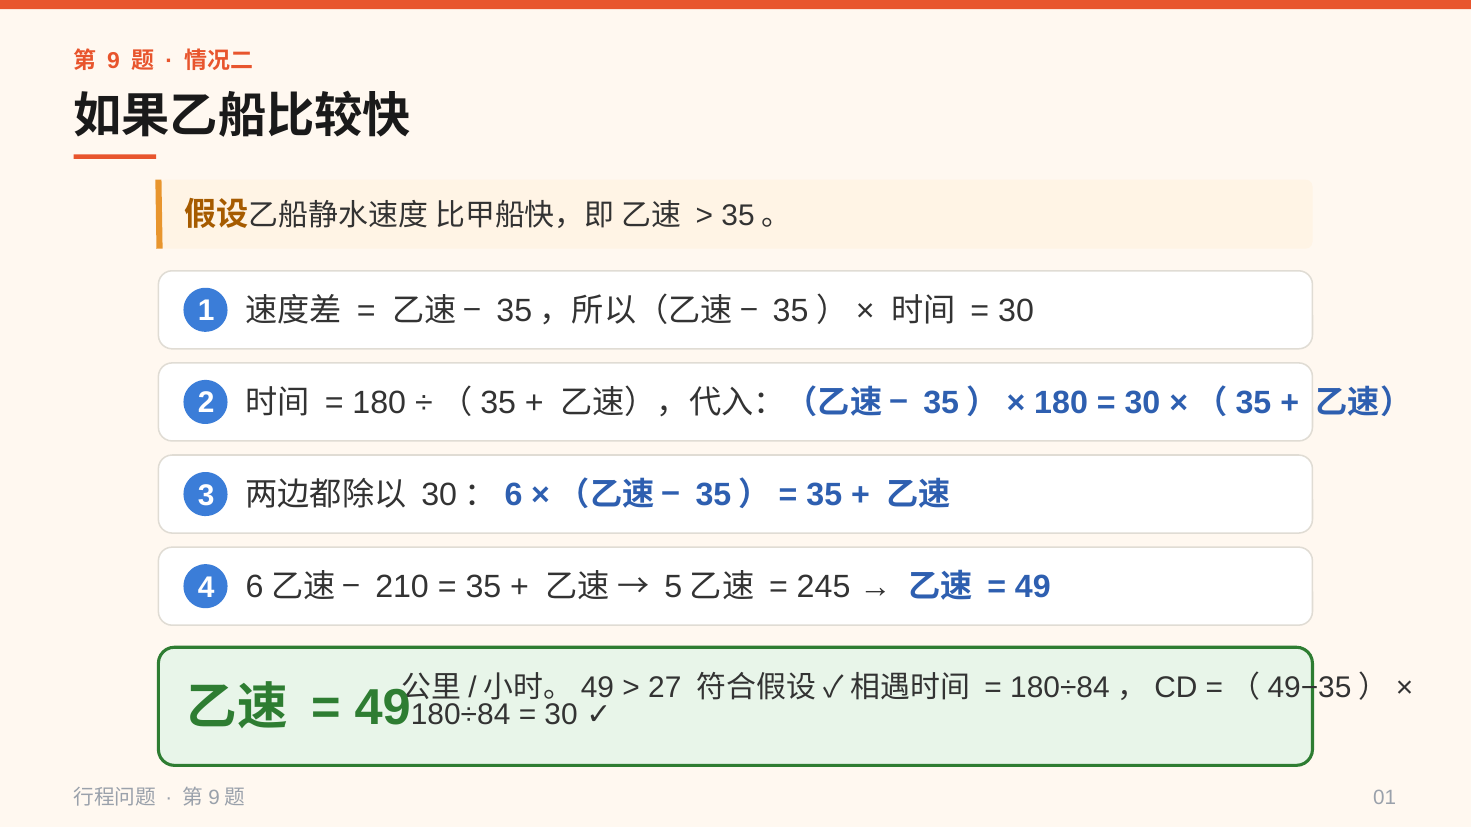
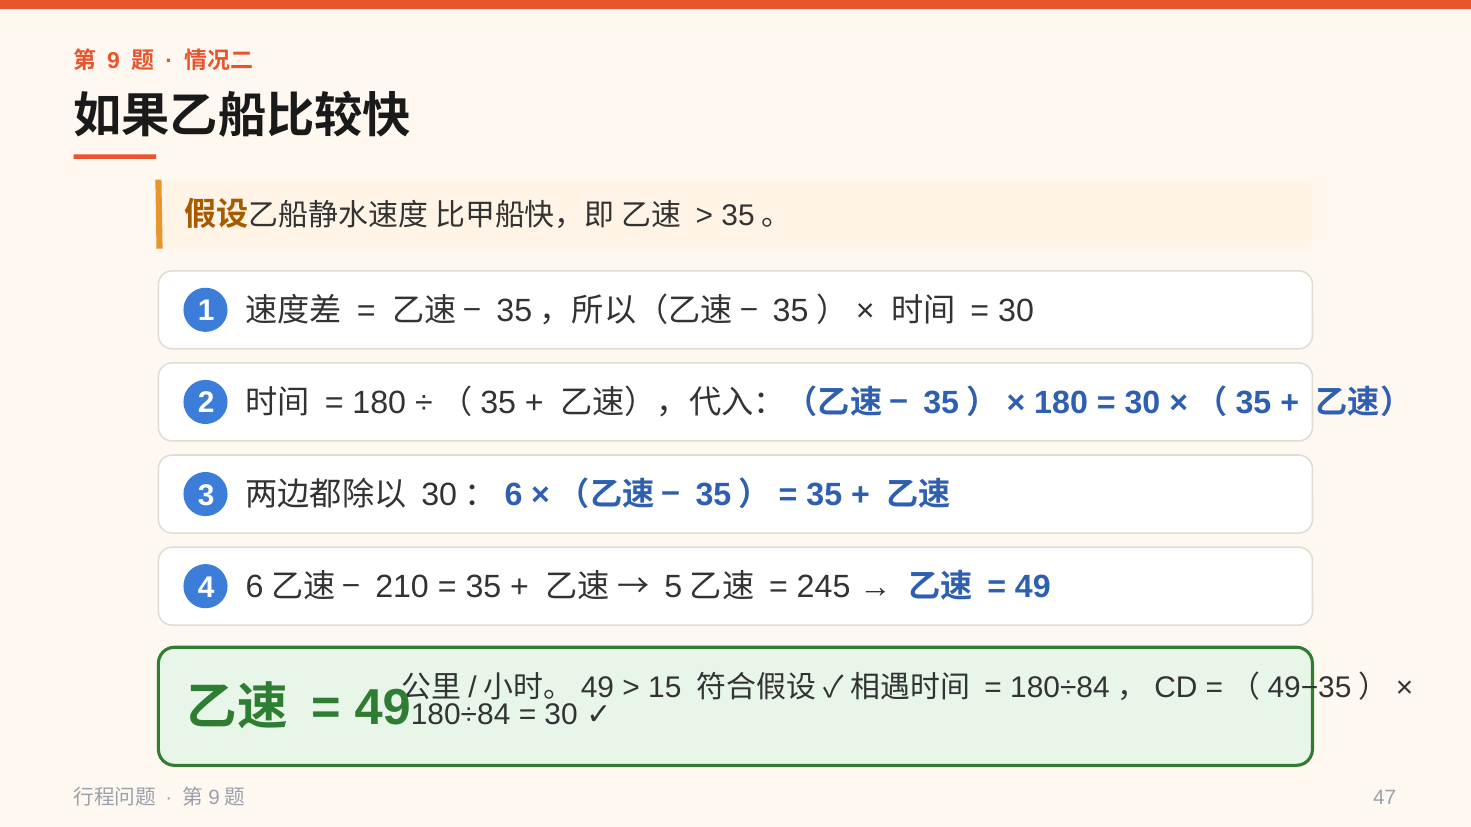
27: 27 -> 15 (665, 688)
01: 01 -> 47 (1385, 798)
